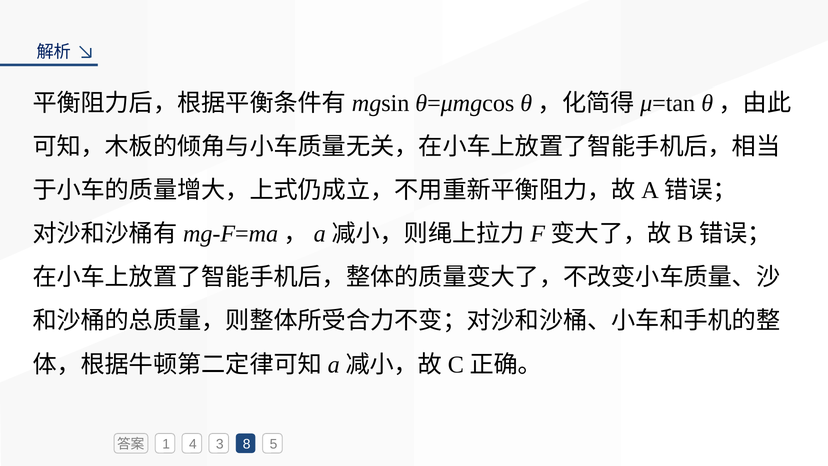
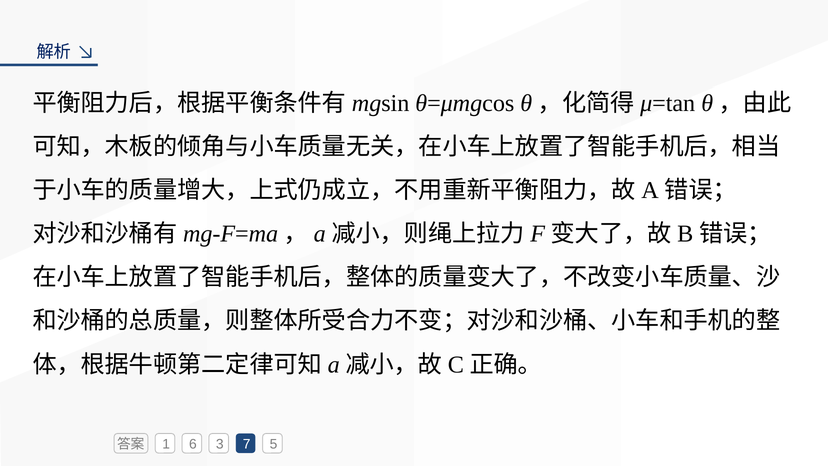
4: 4 -> 6 (193, 444)
8: 8 -> 7 (247, 444)
